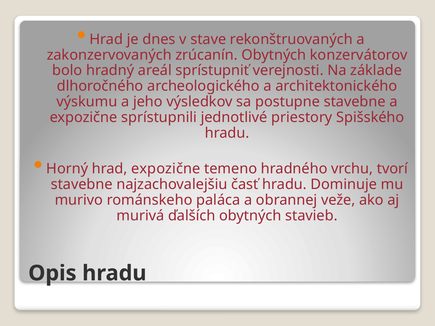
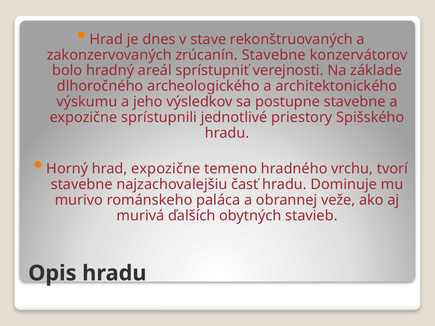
zrúcanín Obytných: Obytných -> Stavebne (274, 55)
